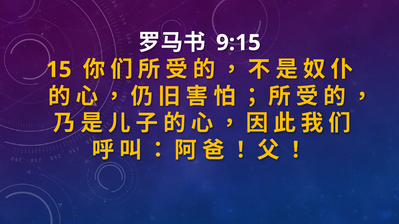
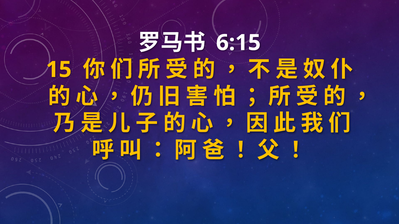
9:15: 9:15 -> 6:15 (238, 43)
